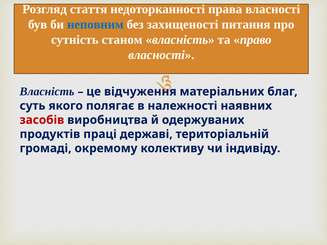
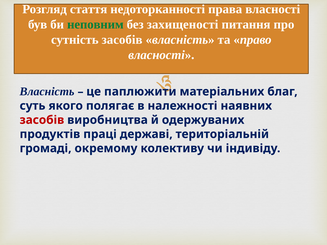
неповним colour: blue -> green (95, 25)
сутність станом: станом -> засобів (122, 40)
відчуження: відчуження -> паплюжити (140, 92)
